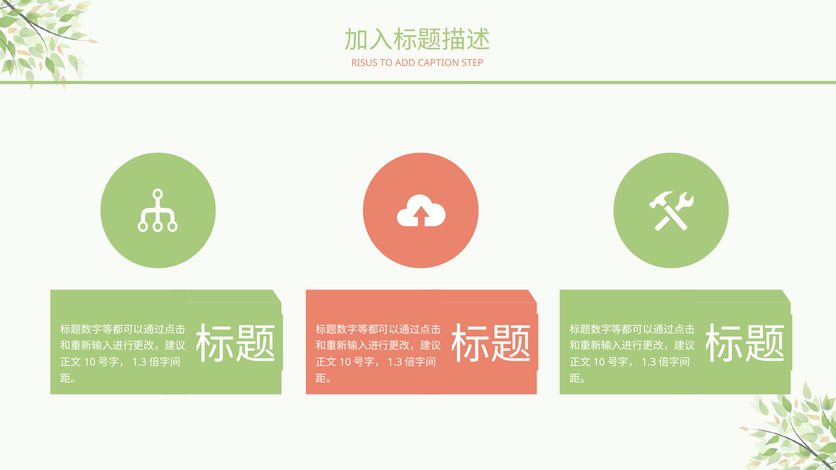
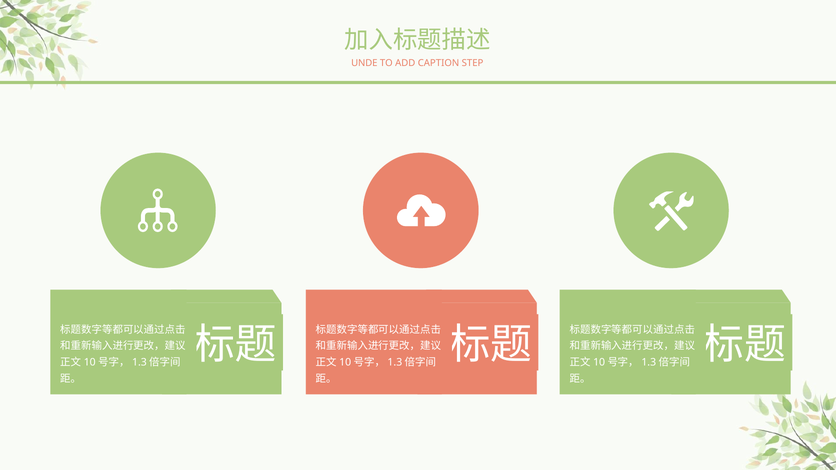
RISUS: RISUS -> UNDE (364, 63)
